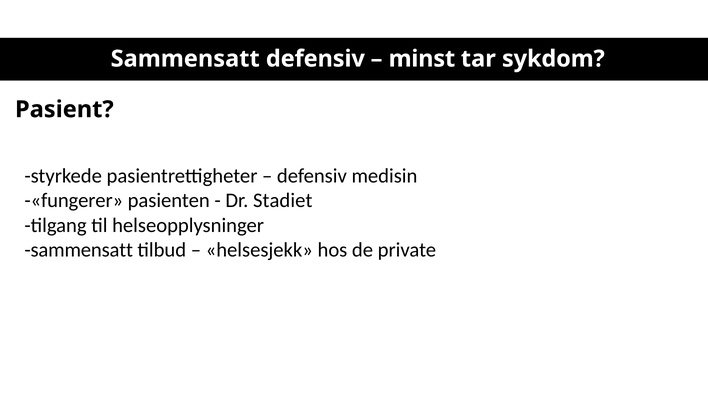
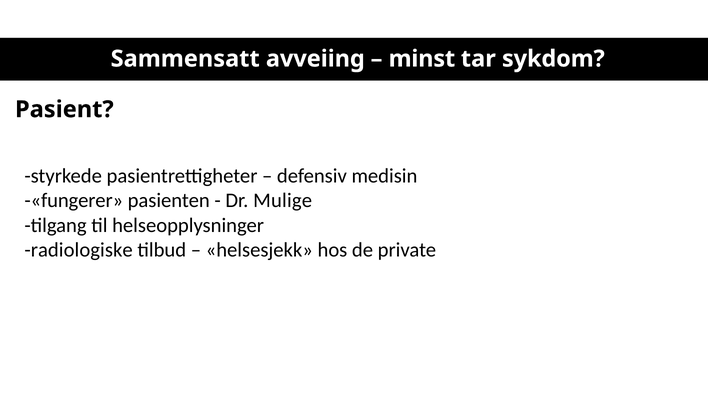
Sammensatt defensiv: defensiv -> avveiing (315, 59)
Stadiet: Stadiet -> Mulige (283, 201)
sammensatt: sammensatt -> radiologiske (79, 250)
